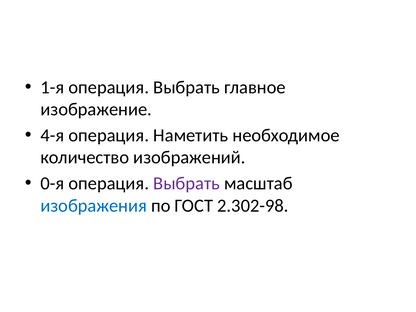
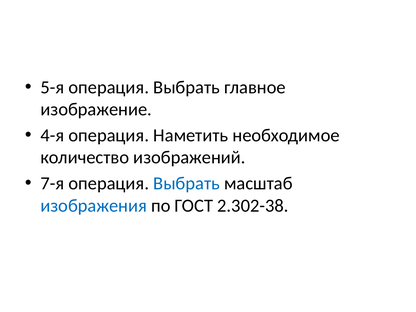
1-я: 1-я -> 5-я (52, 87)
0-я: 0-я -> 7-я (52, 183)
Выбрать colour: purple -> blue (187, 183)
2.302-98: 2.302-98 -> 2.302-38 (253, 206)
